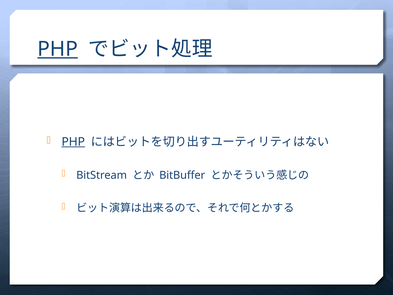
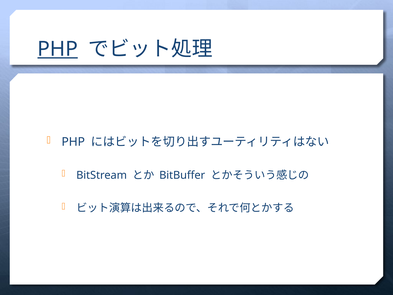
PHP underline: present -> none (73, 142)
